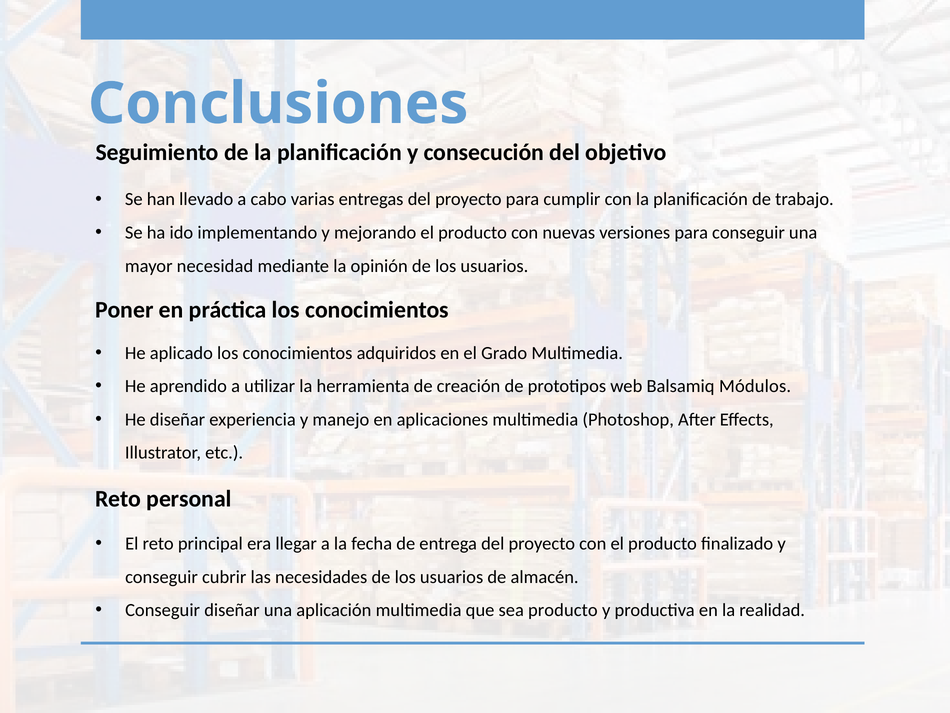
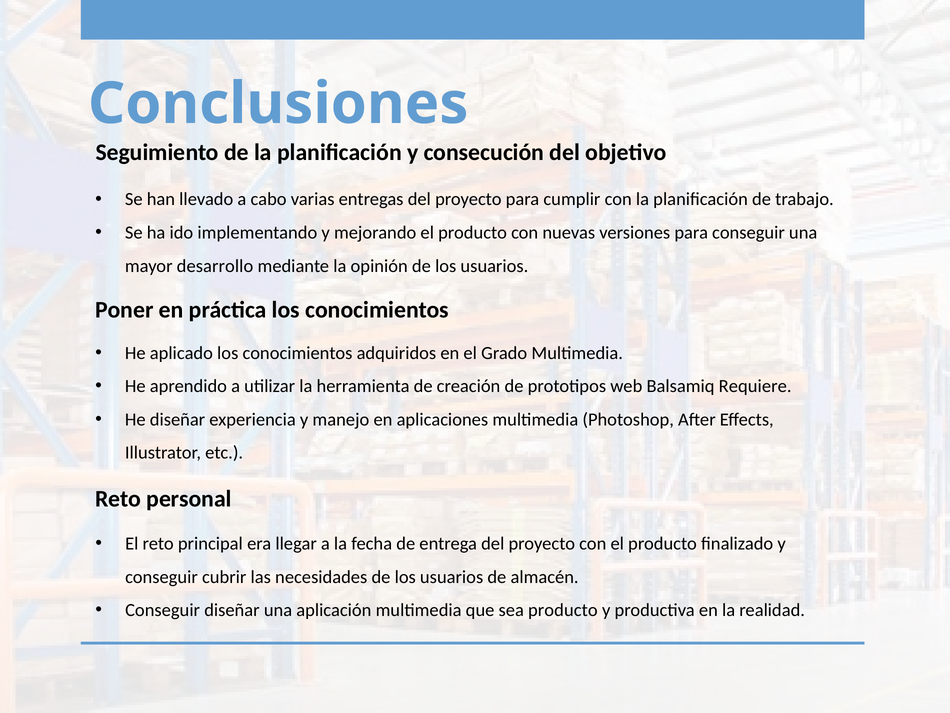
necesidad: necesidad -> desarrollo (215, 266)
Módulos: Módulos -> Requiere (755, 386)
